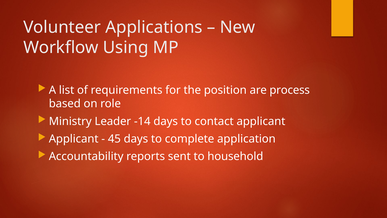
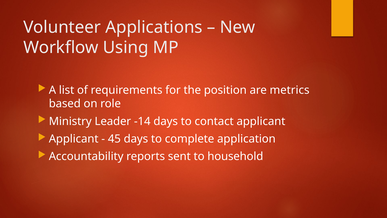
process: process -> metrics (290, 90)
